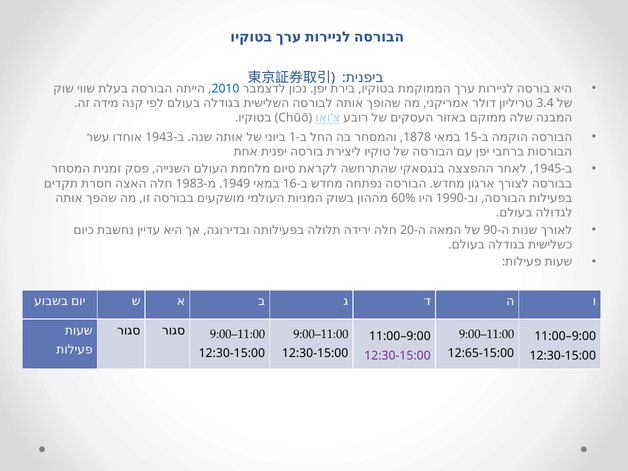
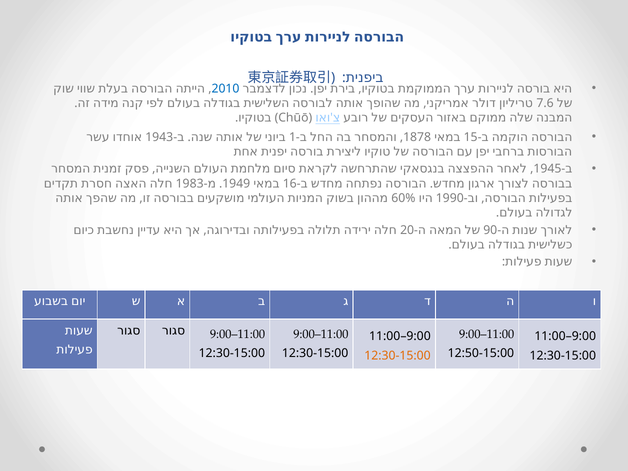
3.4: 3.4 -> 7.6 (545, 103)
12:65-15:00: 12:65-15:00 -> 12:50-15:00 (481, 353)
12:30-15:00 colour: purple -> orange (397, 356)
